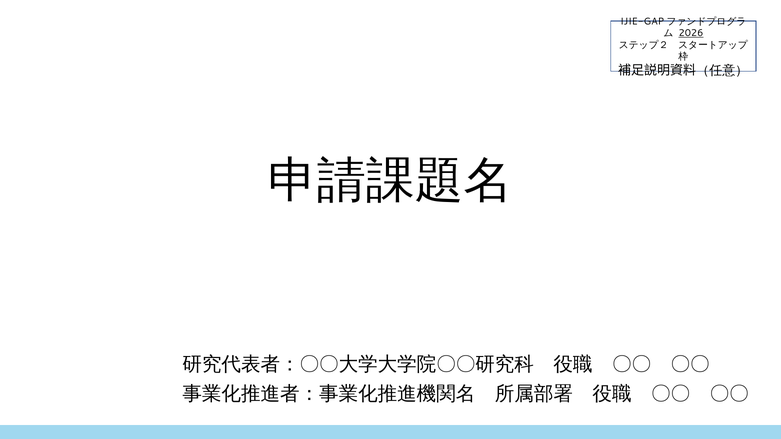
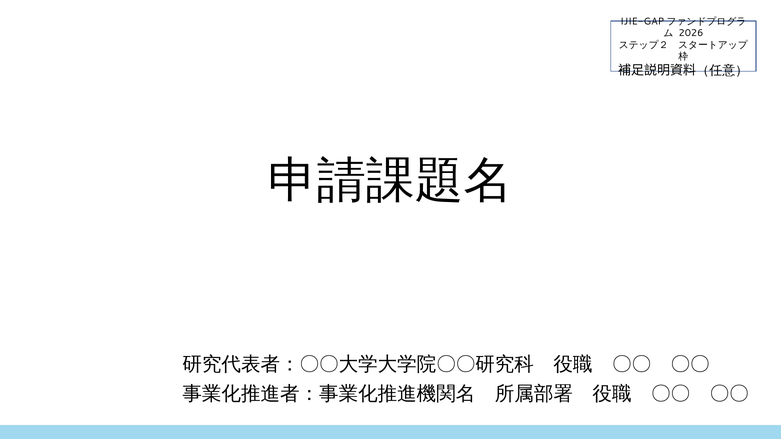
2026 underline: present -> none (691, 33)
